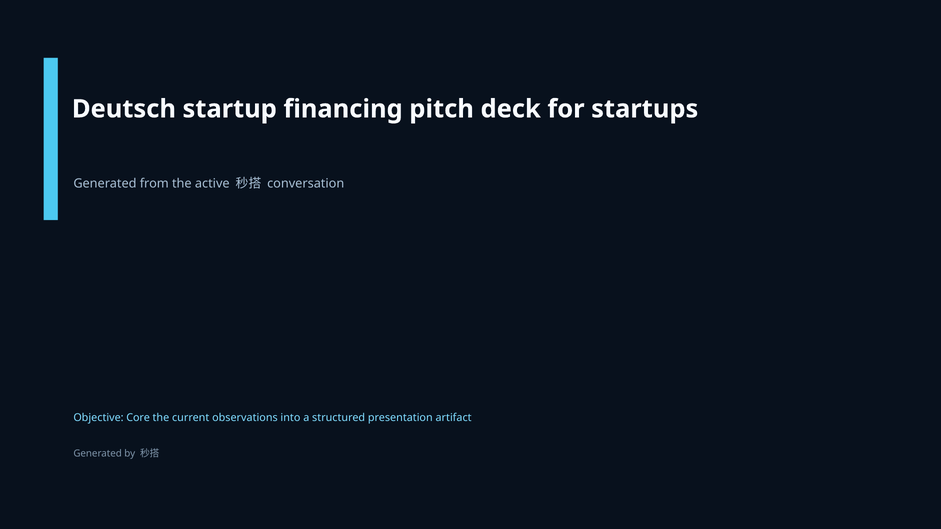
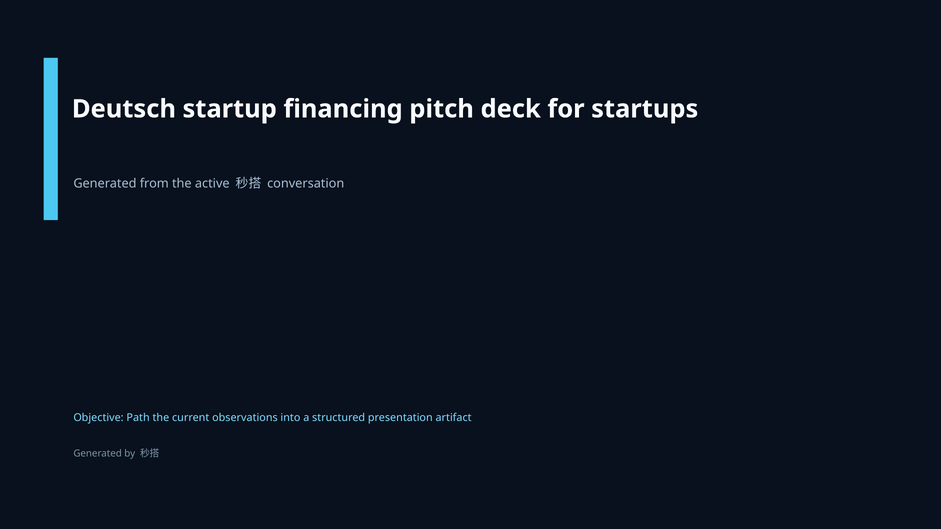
Core: Core -> Path (138, 418)
